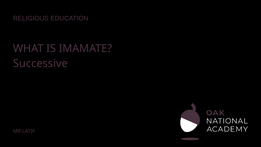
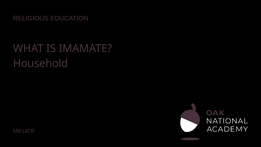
Successive: Successive -> Household (41, 63)
